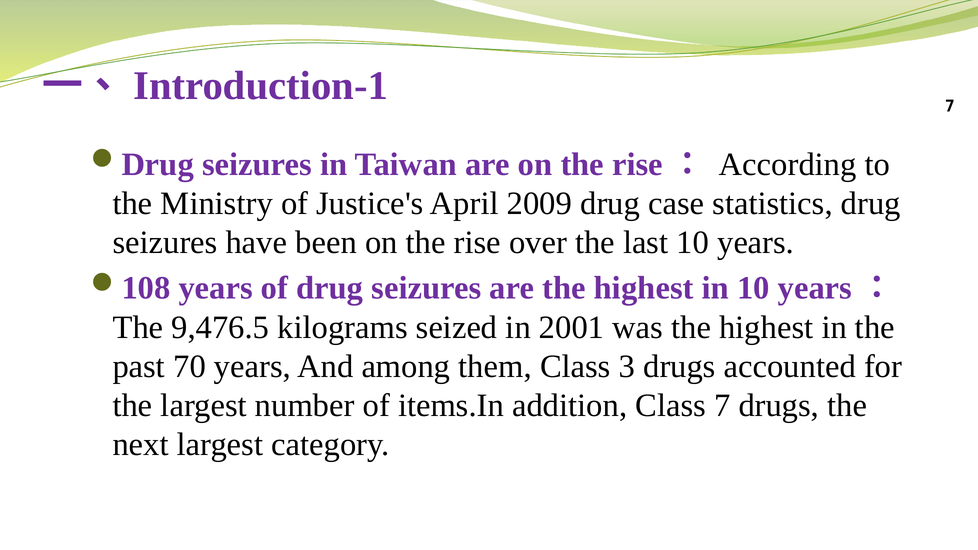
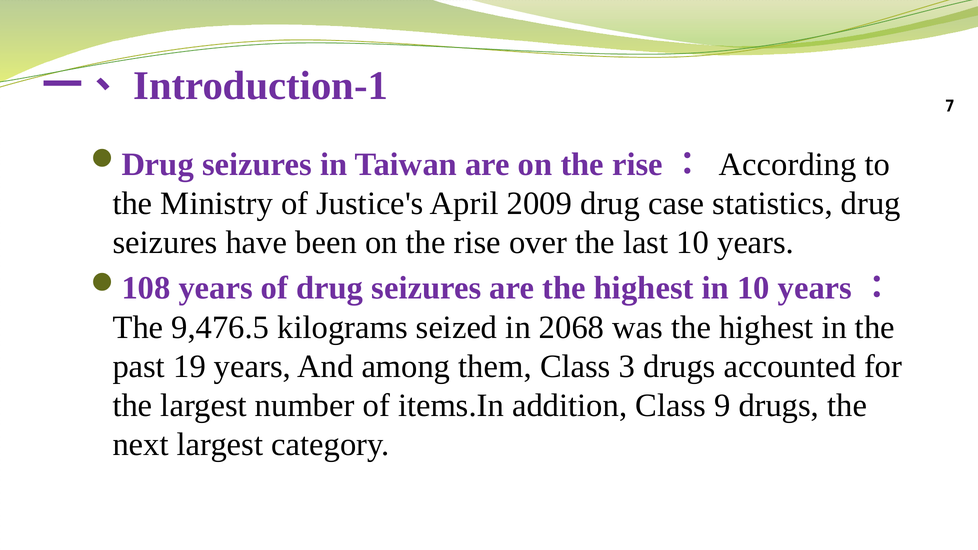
2001: 2001 -> 2068 (572, 327)
70: 70 -> 19 (190, 367)
Class 7: 7 -> 9 (722, 406)
